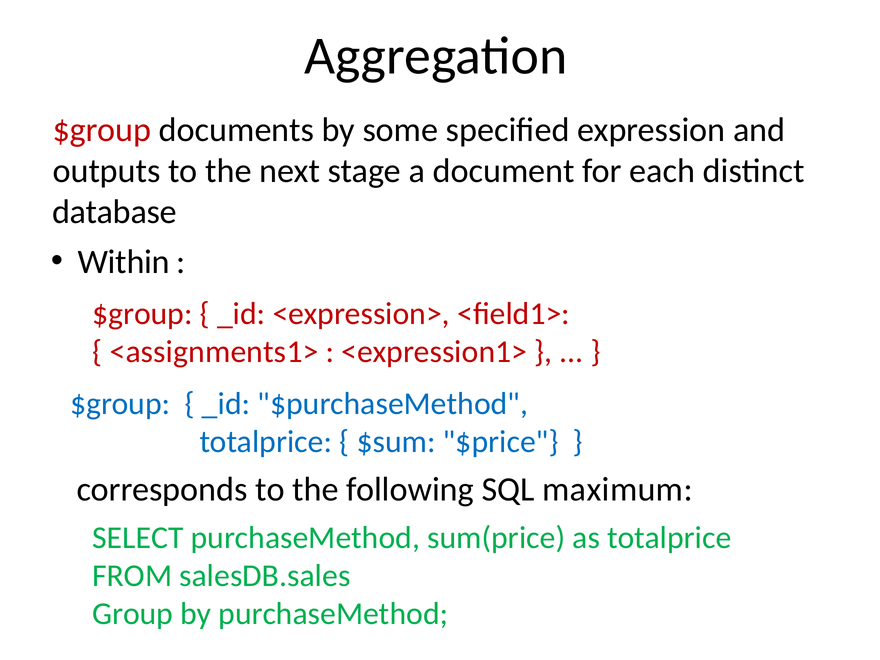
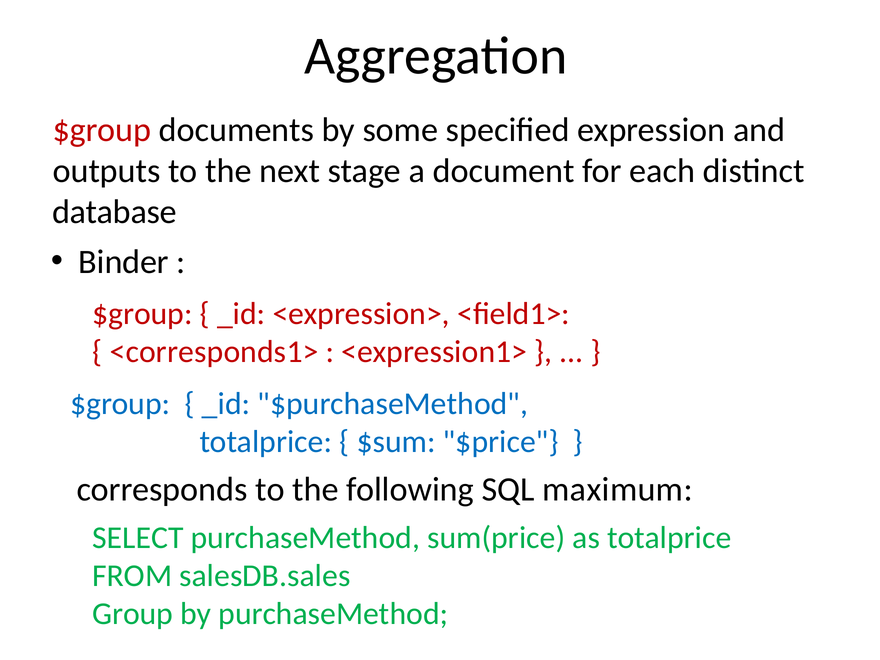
Within: Within -> Binder (124, 262)
<assignments1>: <assignments1> -> <corresponds1> (214, 352)
